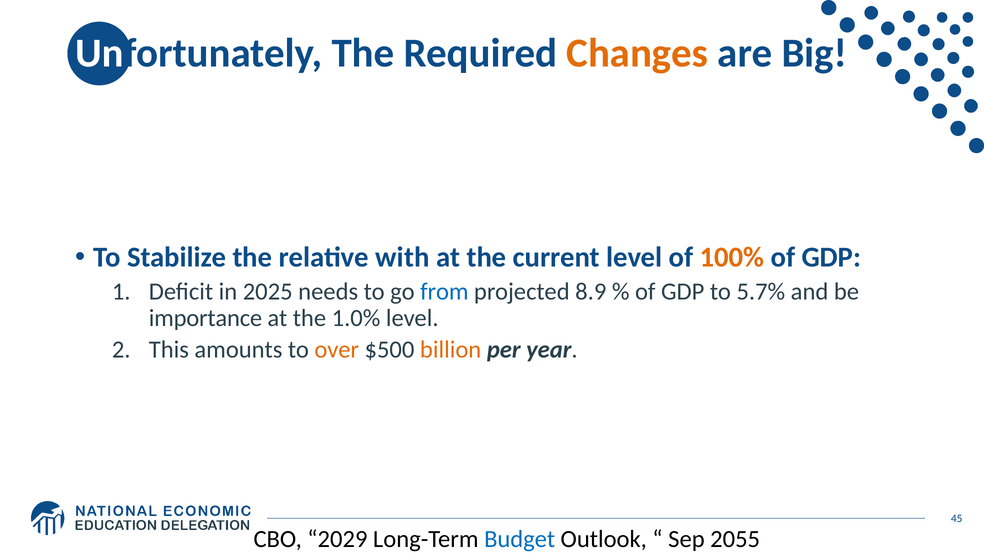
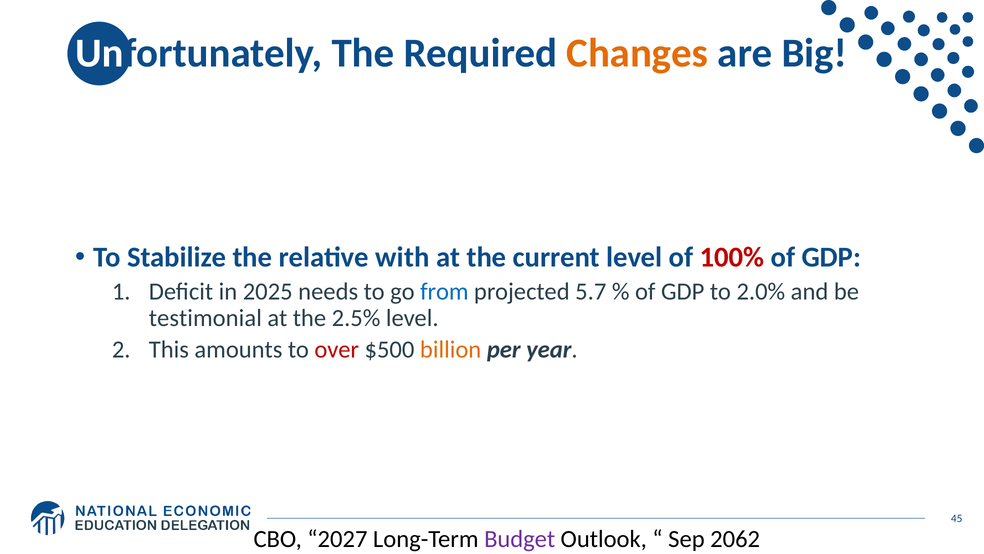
100% colour: orange -> red (732, 257)
8.9: 8.9 -> 5.7 (591, 291)
5.7%: 5.7% -> 2.0% (761, 291)
importance: importance -> testimonial (205, 318)
1.0%: 1.0% -> 2.5% (356, 318)
over colour: orange -> red (337, 349)
2029: 2029 -> 2027 (337, 539)
Budget colour: blue -> purple (520, 539)
2055: 2055 -> 2062 (735, 539)
